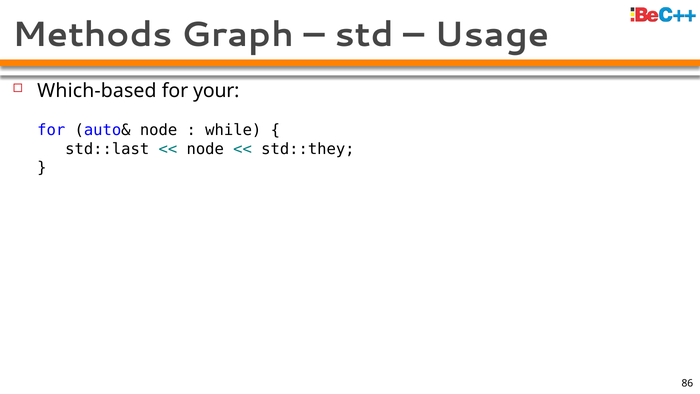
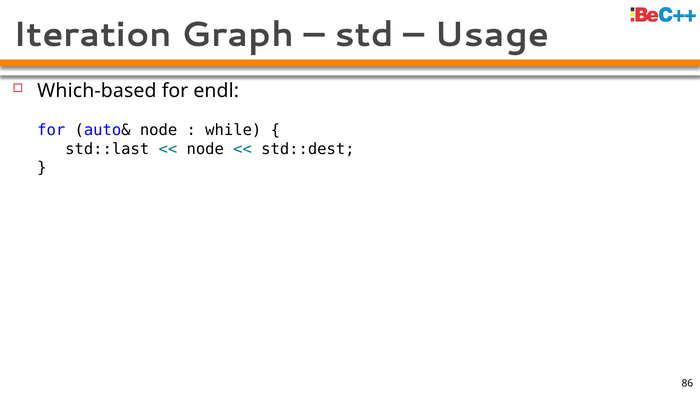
Methods: Methods -> Iteration (92, 35)
your: your -> endl (216, 91)
std::they: std::they -> std::dest (308, 149)
